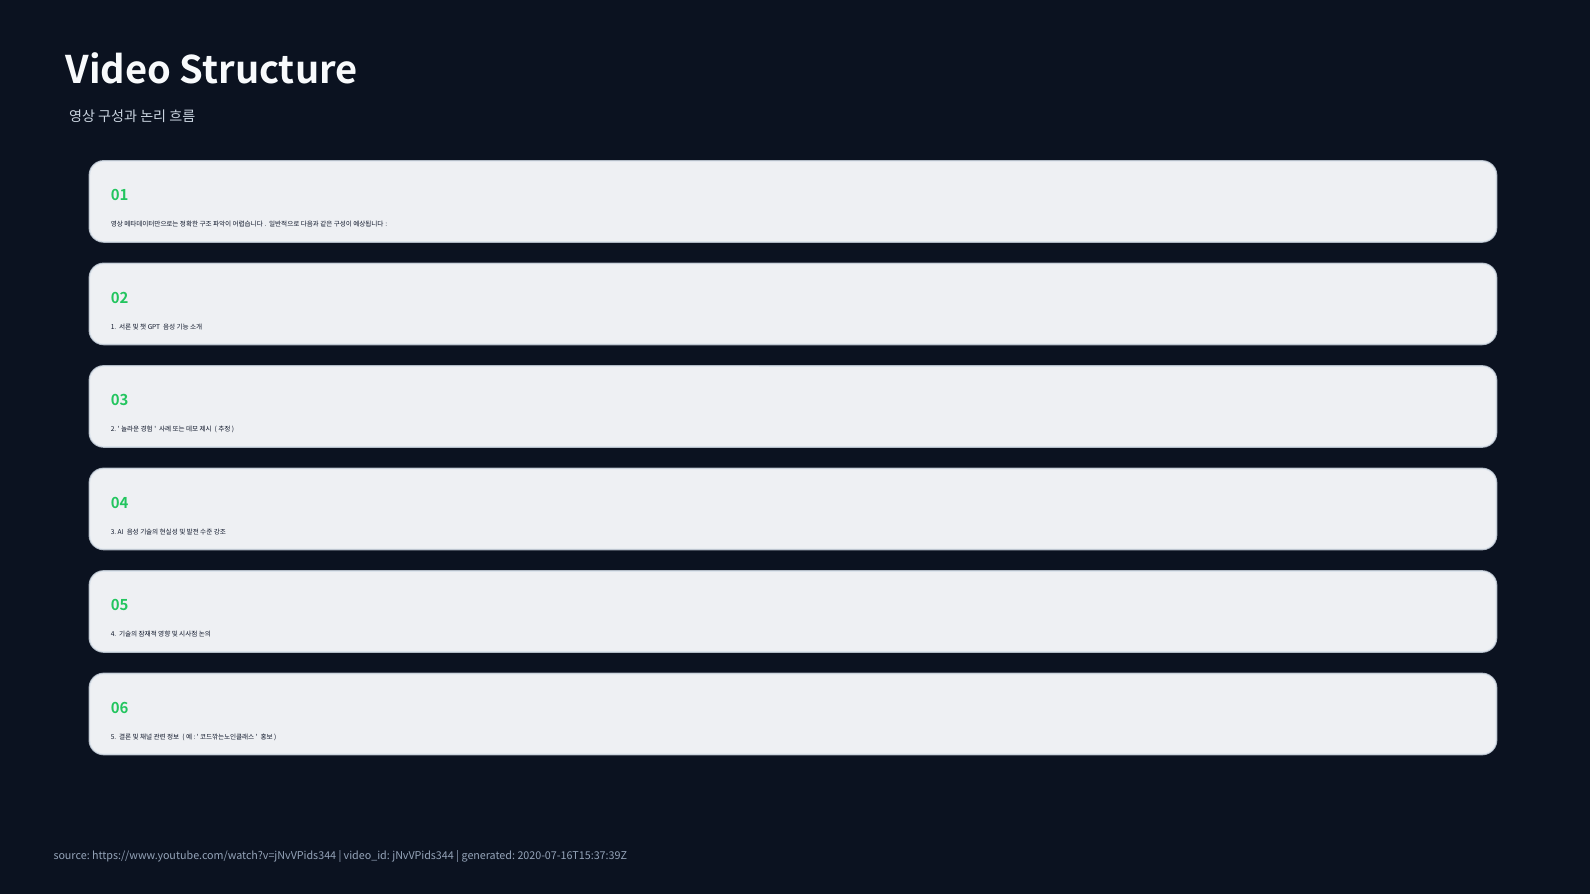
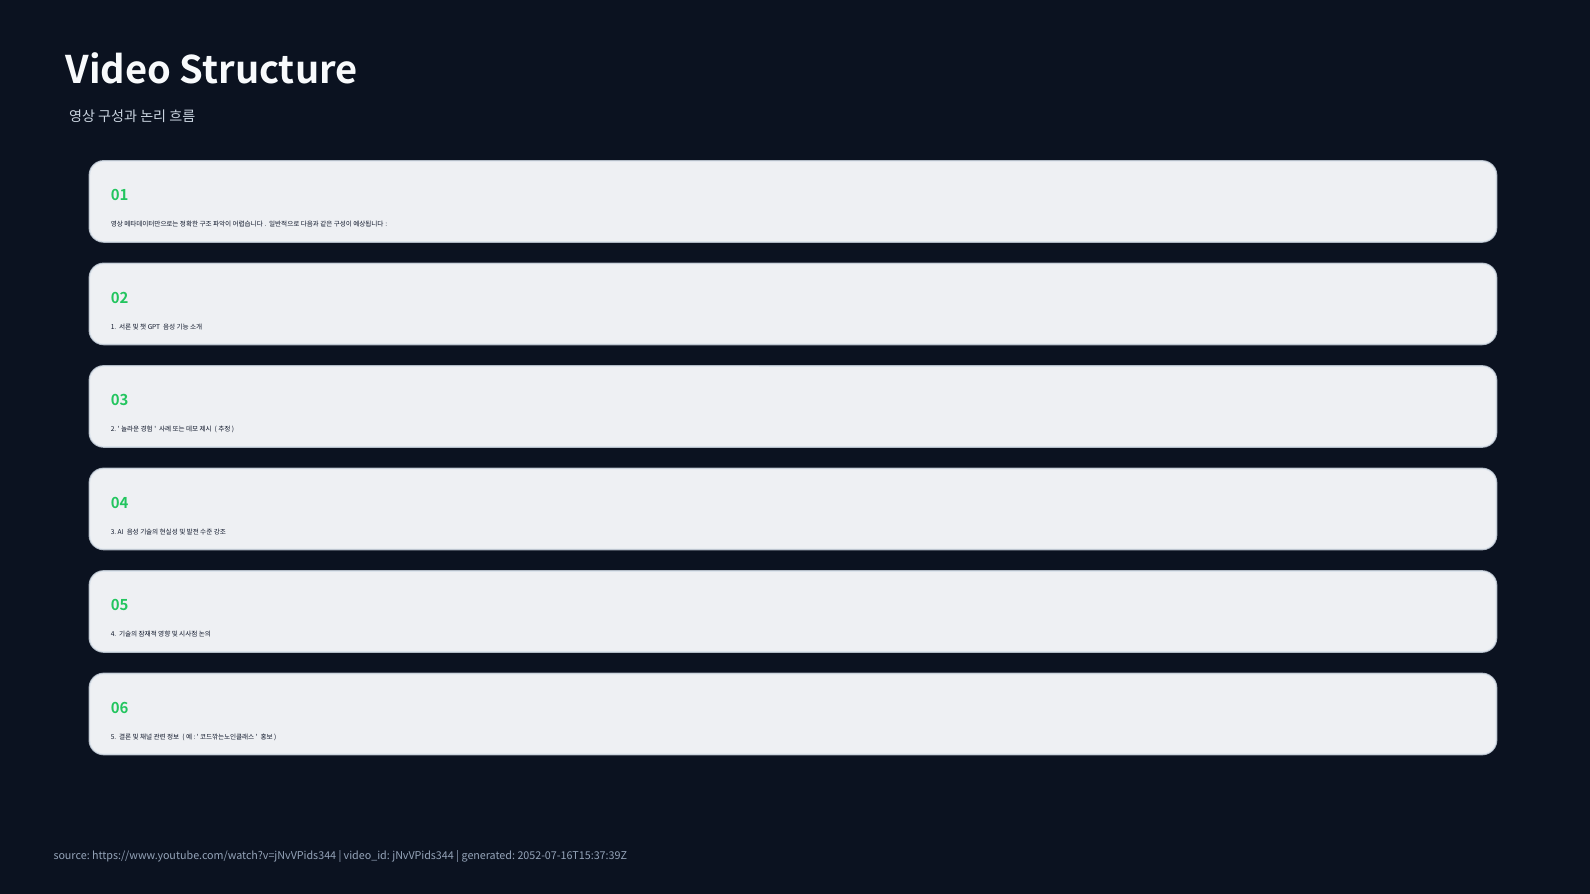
2020-07-16T15:37:39Z: 2020-07-16T15:37:39Z -> 2052-07-16T15:37:39Z (572, 856)
